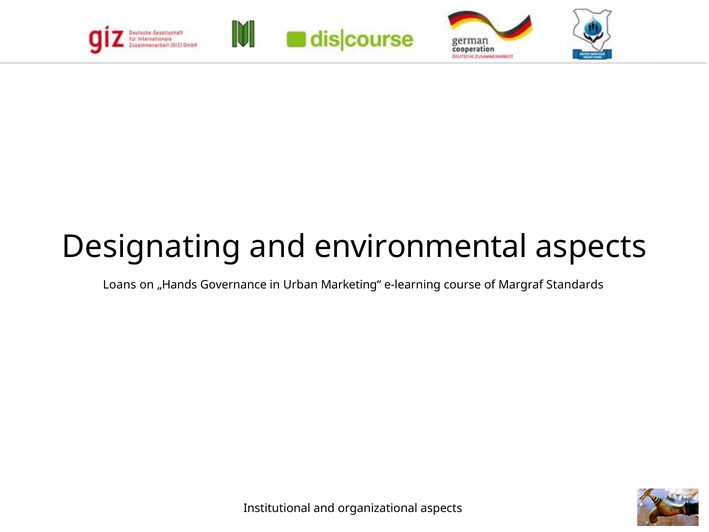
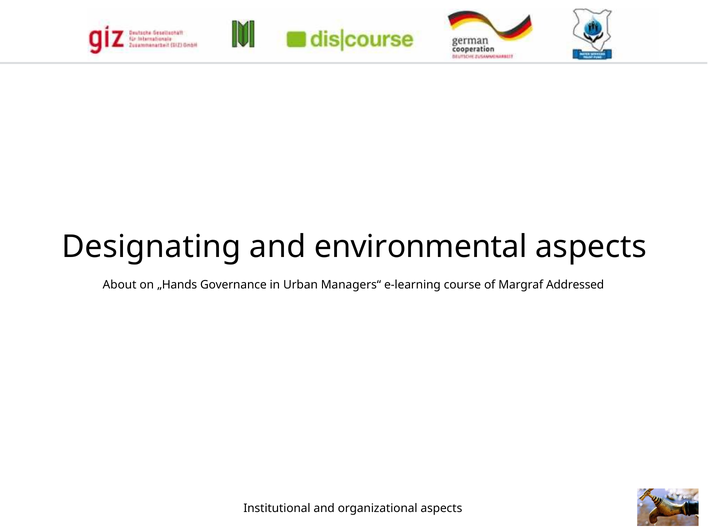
Loans: Loans -> About (120, 284)
Marketing“: Marketing“ -> Managers“ (351, 284)
Standards: Standards -> Addressed (575, 284)
